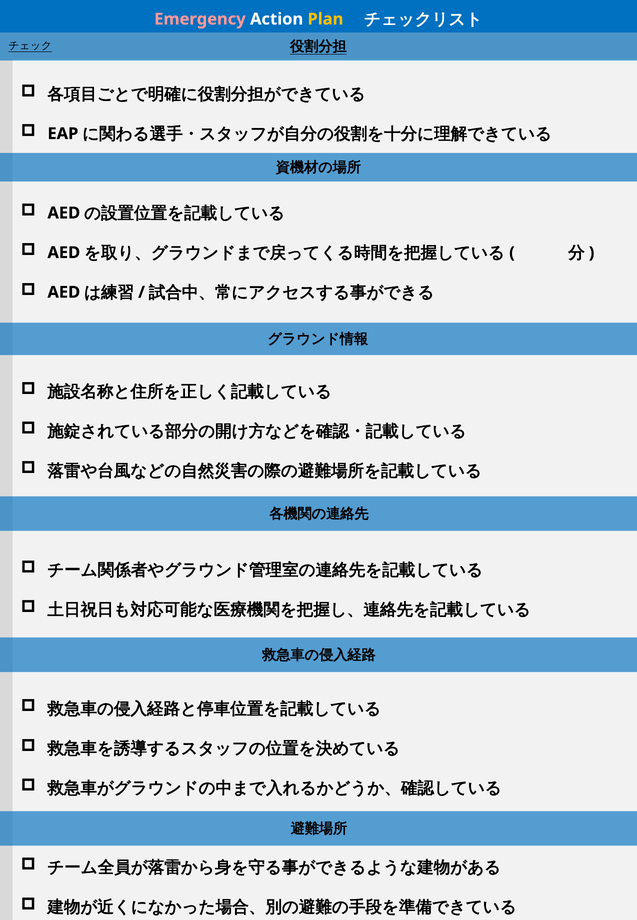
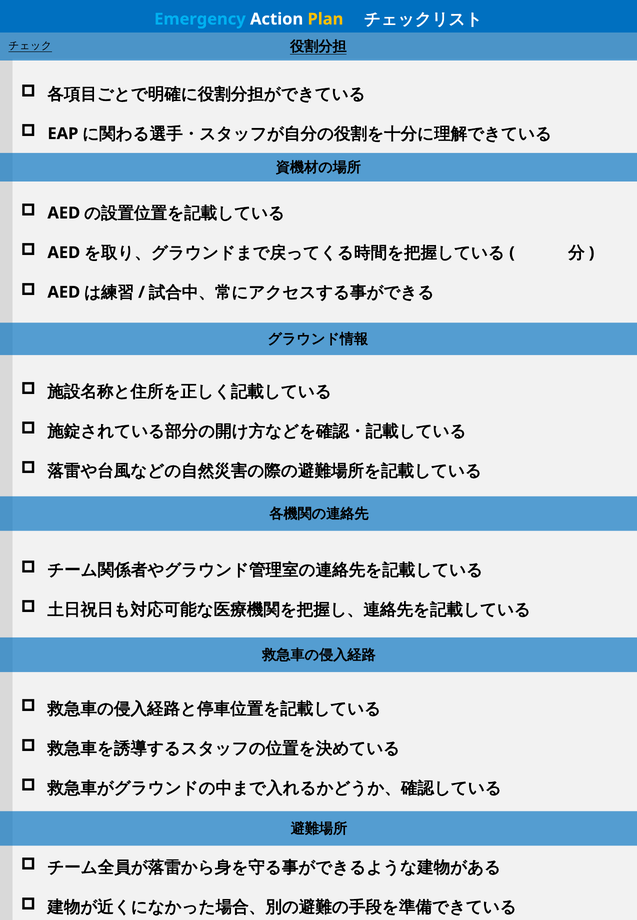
Emergency colour: pink -> light blue (200, 19)
